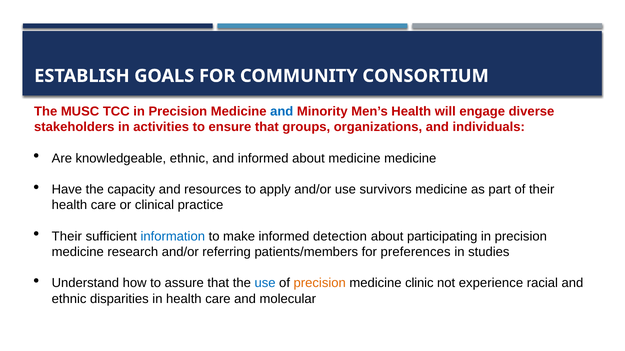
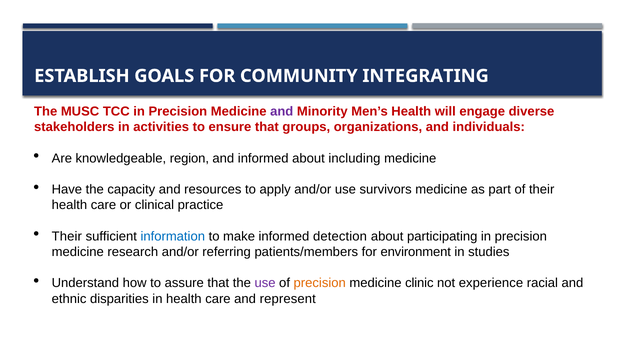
CONSORTIUM: CONSORTIUM -> INTEGRATING (426, 76)
and colour: blue -> purple (282, 112)
knowledgeable ethnic: ethnic -> region (189, 159)
about medicine: medicine -> including (354, 159)
preferences: preferences -> environment (416, 252)
use colour: blue -> purple (265, 284)
molecular: molecular -> represent (288, 299)
